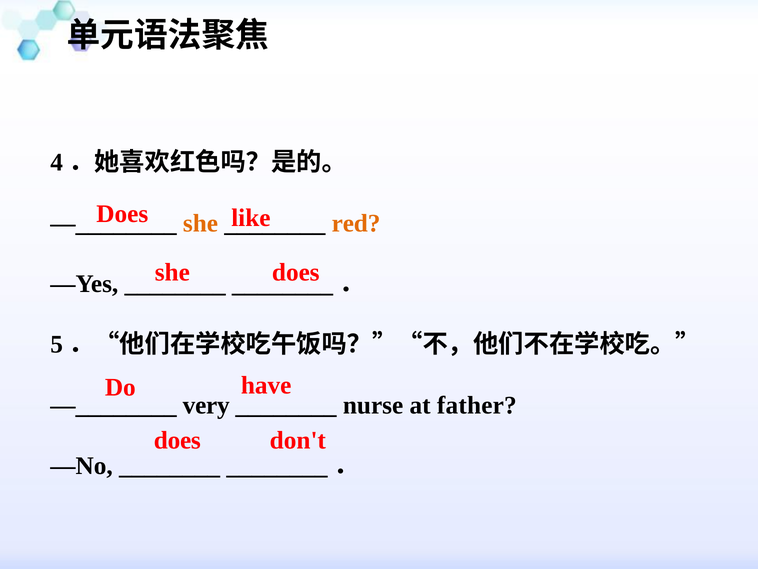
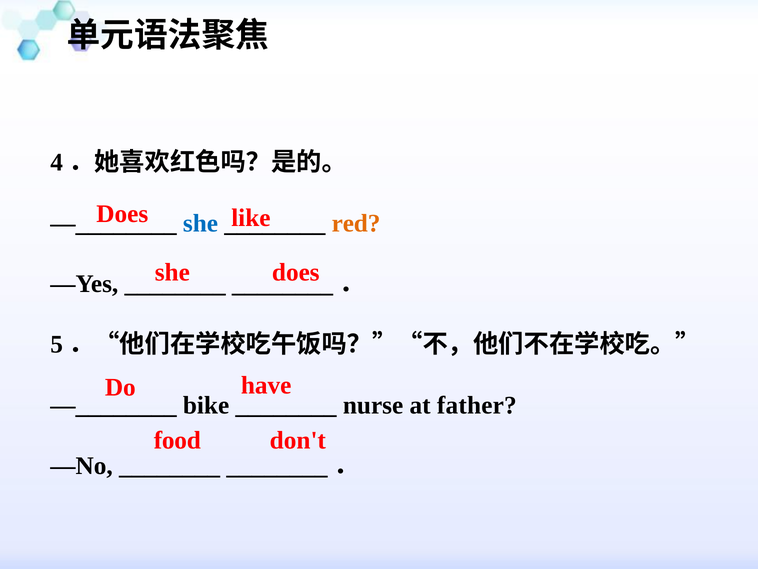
she colour: orange -> blue (200, 223)
very: very -> bike (206, 405)
does: does -> food (177, 440)
